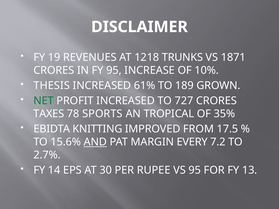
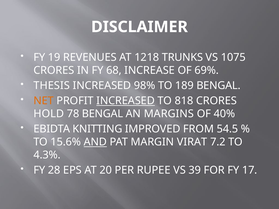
1871: 1871 -> 1075 (233, 57)
FY 95: 95 -> 68 (114, 70)
10%: 10% -> 69% (207, 70)
61%: 61% -> 98% (145, 86)
189 GROWN: GROWN -> BENGAL (218, 86)
NET colour: green -> orange (44, 101)
INCREASED underline: none -> present (126, 101)
727: 727 -> 818 (184, 101)
TAXES: TAXES -> HOLD (49, 114)
78 SPORTS: SPORTS -> BENGAL (103, 114)
TROPICAL: TROPICAL -> MARGINS (169, 114)
35%: 35% -> 40% (224, 114)
17.5: 17.5 -> 54.5 (227, 129)
EVERY: EVERY -> VIRAT (192, 142)
2.7%: 2.7% -> 4.3% (47, 155)
14: 14 -> 28 (54, 170)
30: 30 -> 20 (106, 170)
VS 95: 95 -> 39 (195, 170)
13: 13 -> 17 (250, 170)
